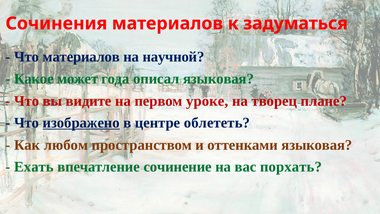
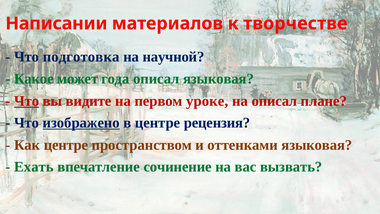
Сочинения: Сочинения -> Написании (56, 23)
задуматься: задуматься -> творчестве (295, 23)
Что материалов: материалов -> подготовка (81, 57)
Что underline: none -> present (27, 101)
на творец: творец -> описал (274, 101)
облететь: облететь -> рецензия (217, 123)
Как любом: любом -> центре (66, 145)
порхать: порхать -> вызвать (291, 167)
